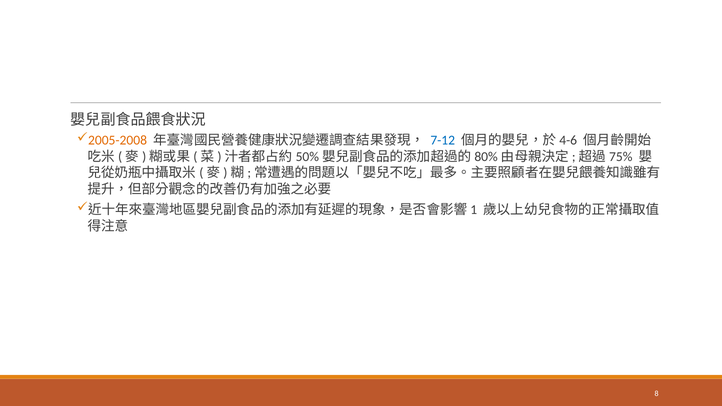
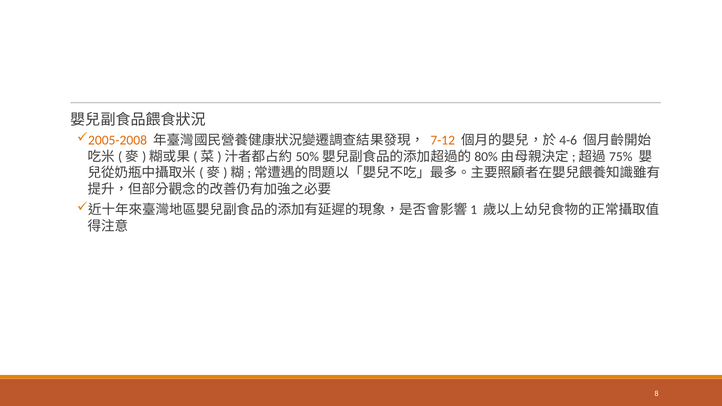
7-12 colour: blue -> orange (443, 140)
